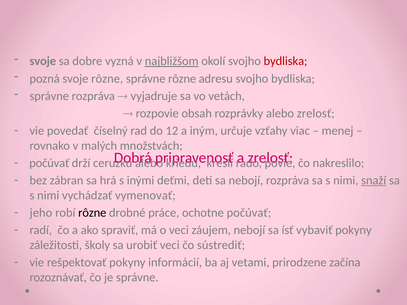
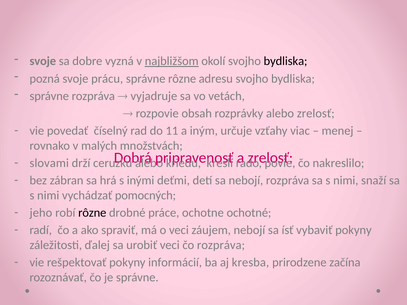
bydliska colour: red -> black (286, 61)
svoje rôzne: rôzne -> prácu (107, 79)
12: 12 -> 11 (172, 131)
počúvať: počúvať -> slovami (49, 163)
snaží underline: present -> none (374, 181)
vymenovať: vymenovať -> pomocných (145, 195)
ochotne počúvať: počúvať -> ochotné (249, 213)
školy: školy -> ďalej (97, 245)
čo sústrediť: sústrediť -> rozpráva (221, 245)
vetami: vetami -> kresba (250, 263)
